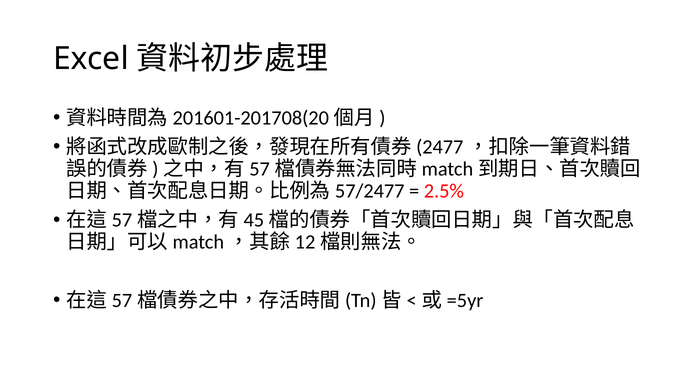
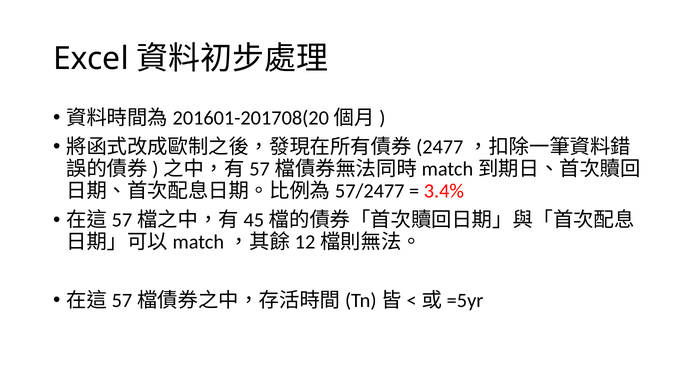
2.5%: 2.5% -> 3.4% (444, 191)
